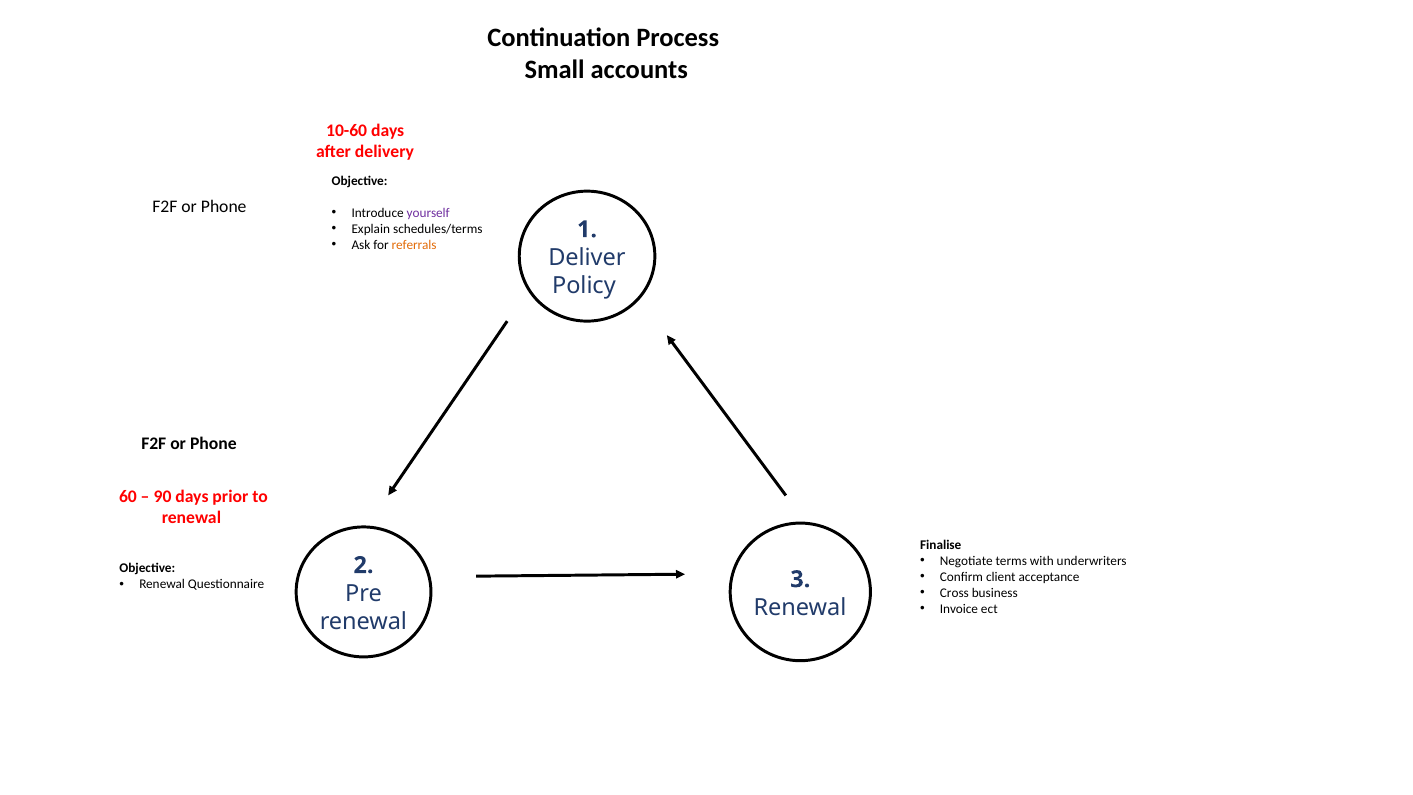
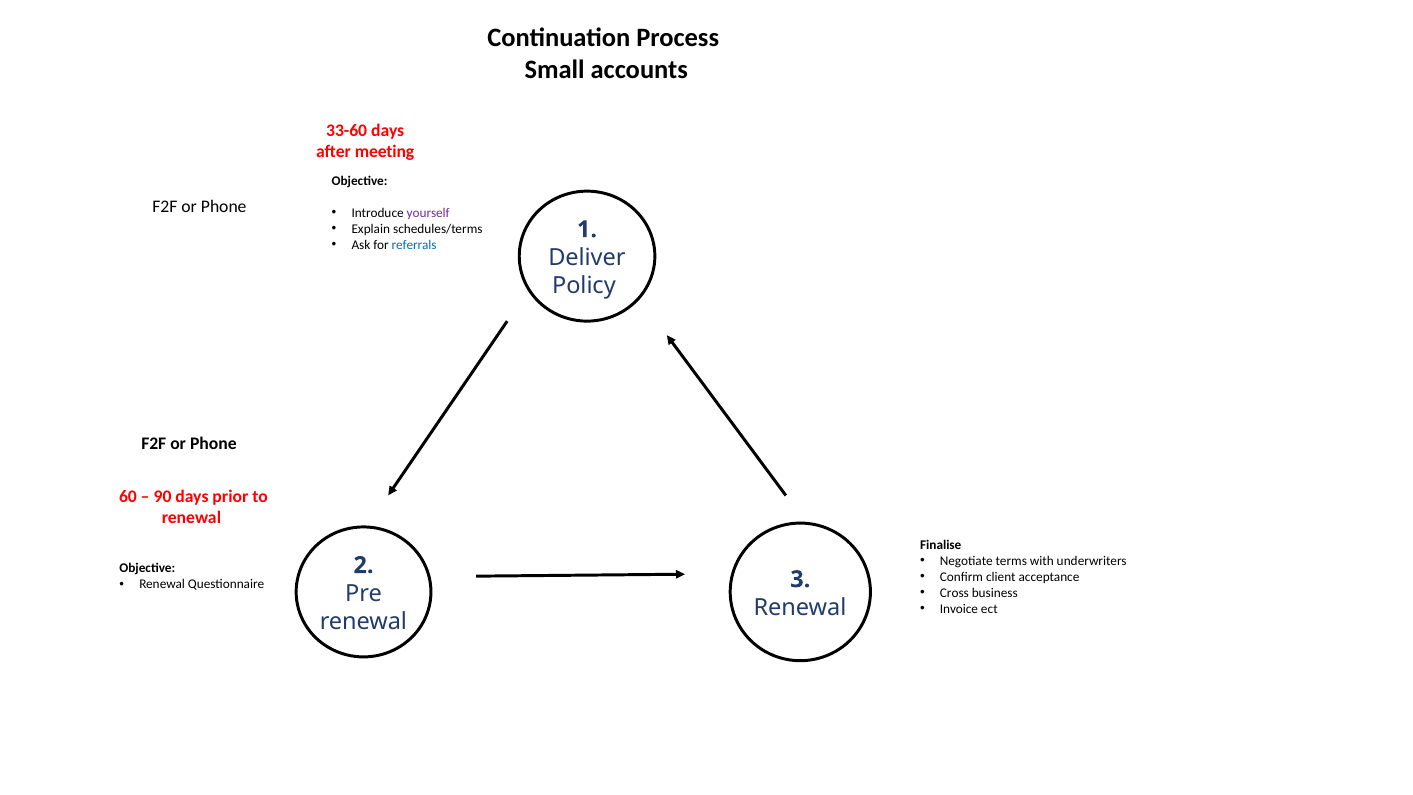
10-60: 10-60 -> 33-60 (347, 131)
delivery: delivery -> meeting (385, 152)
referrals colour: orange -> blue (414, 245)
